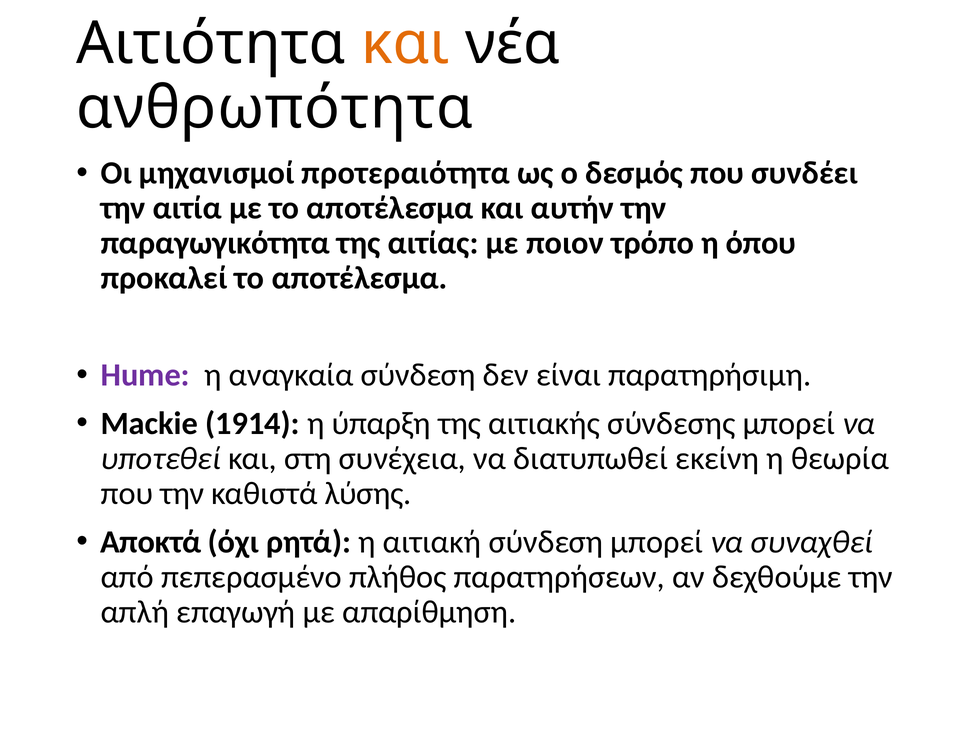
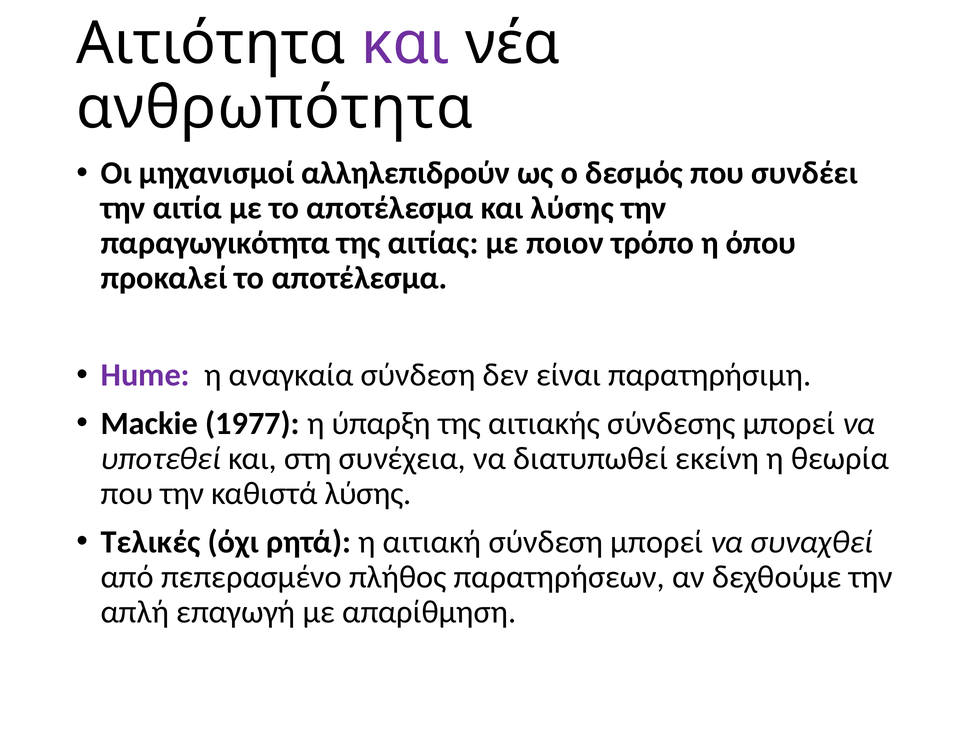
και colour: orange -> purple (405, 44)
προτεραιότητα: προτεραιότητα -> αλληλεπιδρούν (406, 173)
και αυτήν: αυτήν -> λύσης (572, 208)
1914: 1914 -> 1977 (252, 423)
Αποκτά: Αποκτά -> Τελικές (151, 541)
